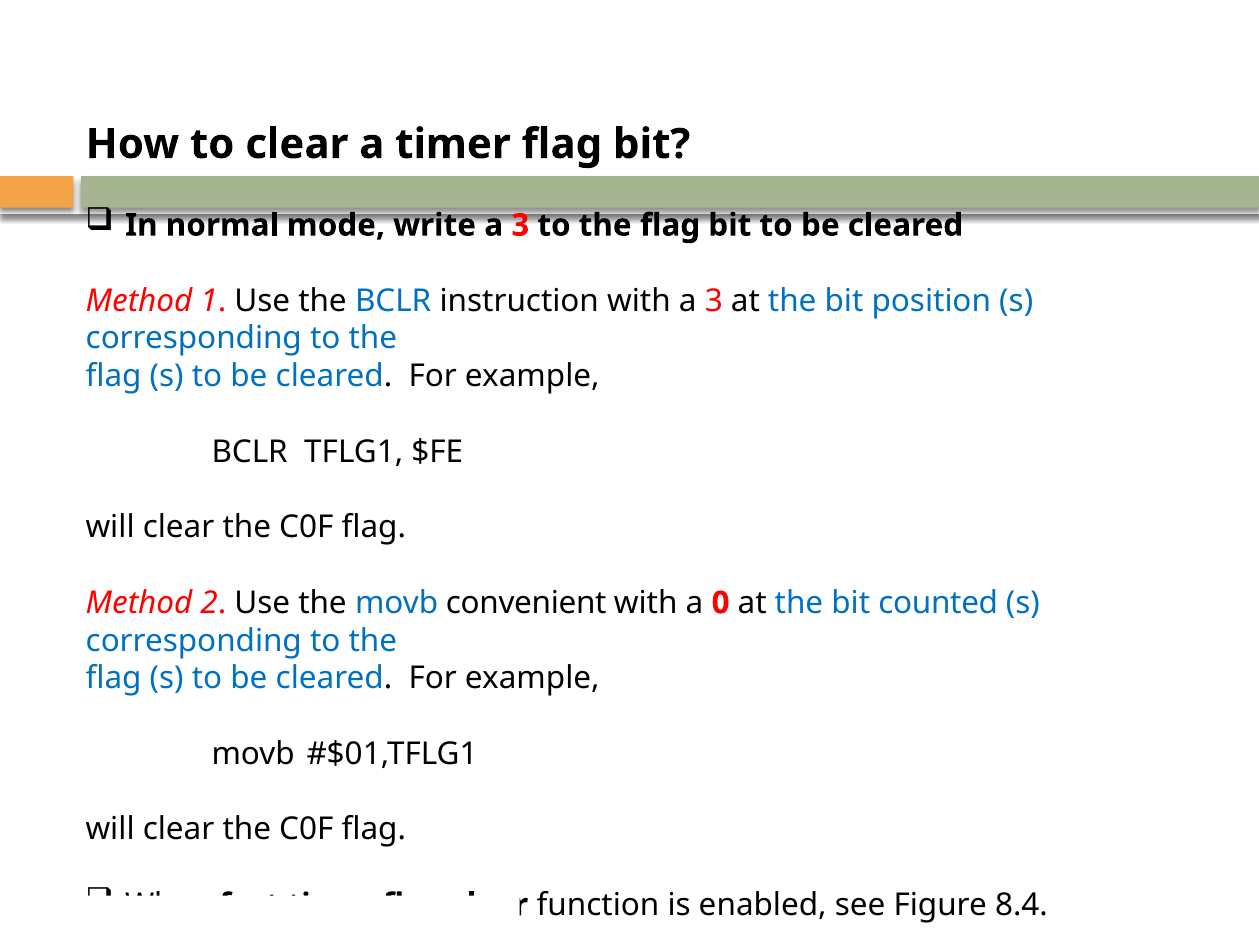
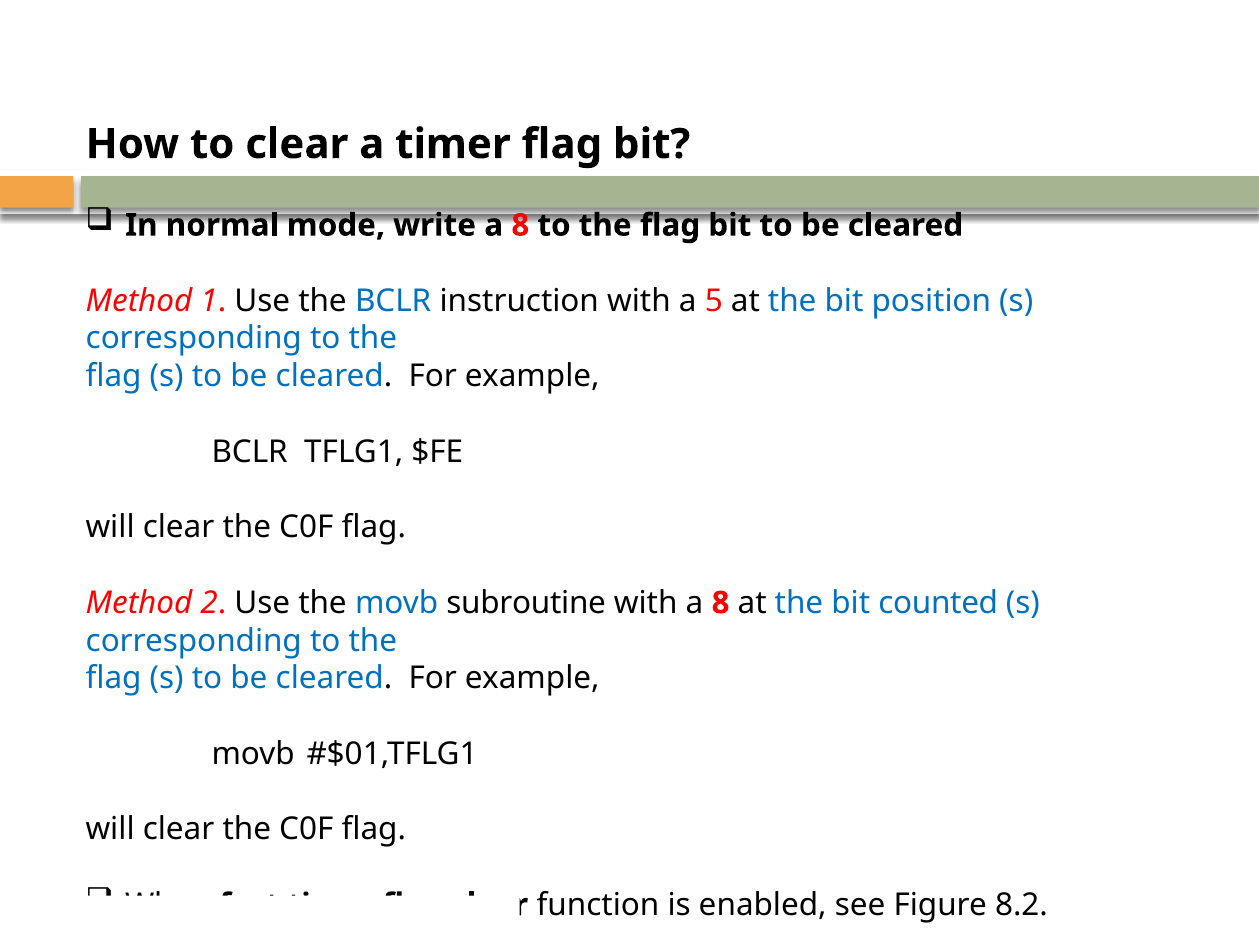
write a 3: 3 -> 8 (520, 225)
with a 3: 3 -> 5 (714, 301)
convenient: convenient -> subroutine (526, 603)
with a 0: 0 -> 8 (721, 603)
8.4: 8.4 -> 8.2 (1021, 905)
